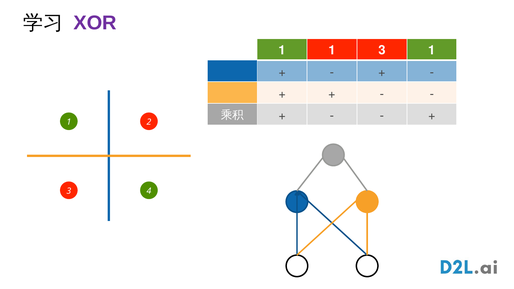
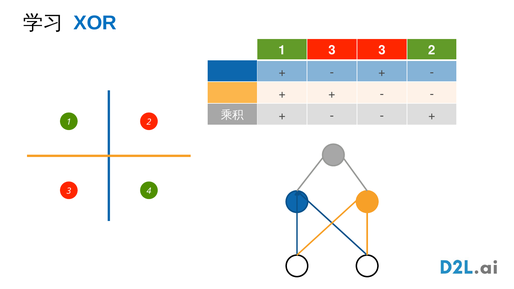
XOR colour: purple -> blue (95, 23)
1 1: 1 -> 3 (332, 50)
1: 1 -> 2 (432, 50)
